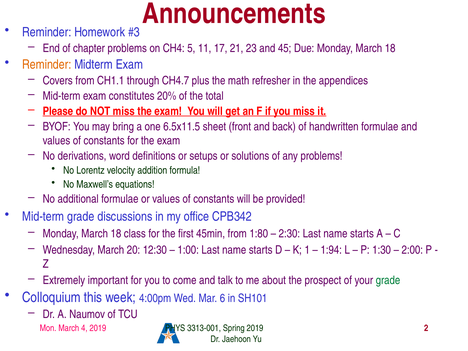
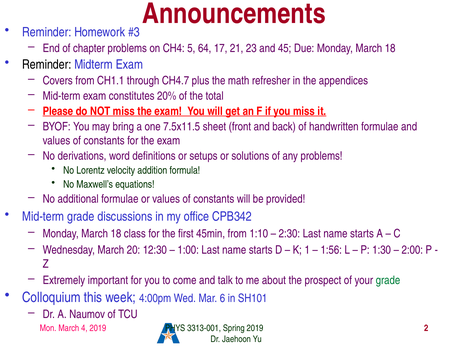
11: 11 -> 64 (205, 48)
Reminder colour: orange -> black (47, 65)
6.5x11.5: 6.5x11.5 -> 7.5x11.5 (182, 127)
1:80: 1:80 -> 1:10 (259, 234)
1:94: 1:94 -> 1:56 (331, 250)
